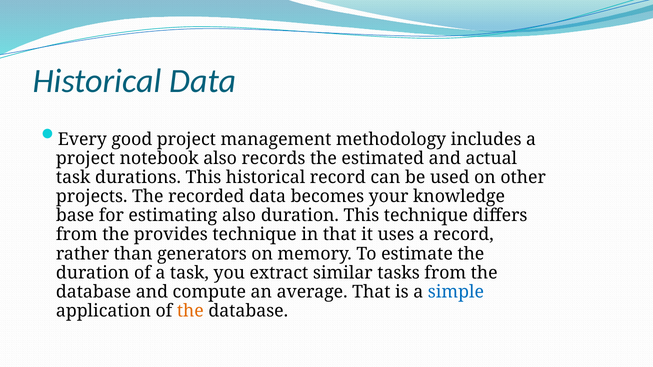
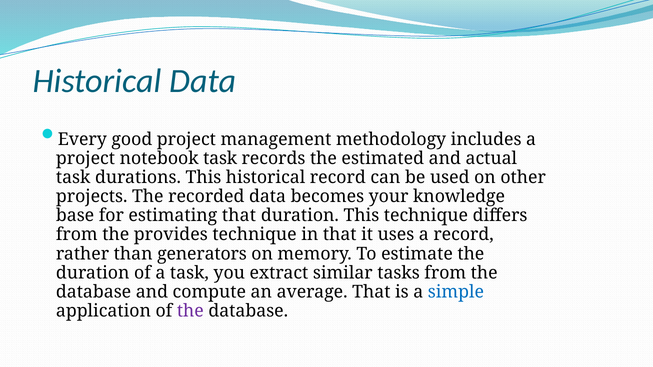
notebook also: also -> task (220, 158)
estimating also: also -> that (239, 216)
the colour: orange -> purple (190, 311)
